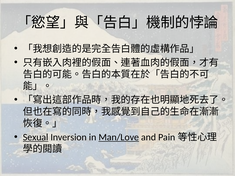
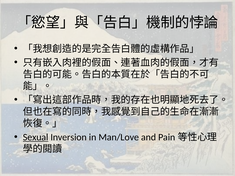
Man/Love underline: present -> none (119, 137)
